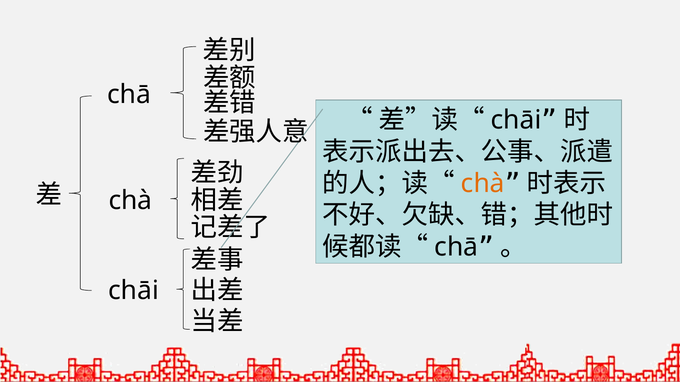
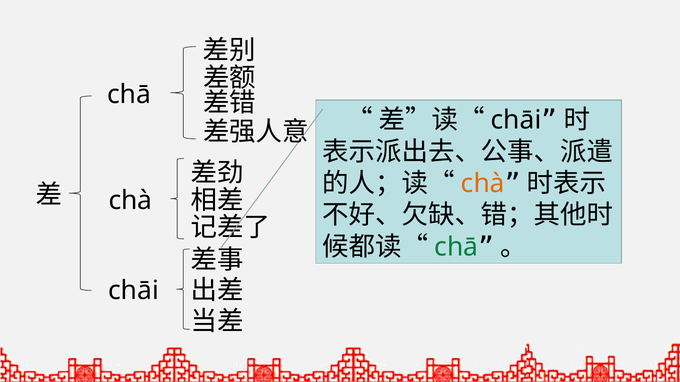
chā colour: black -> green (456, 247)
